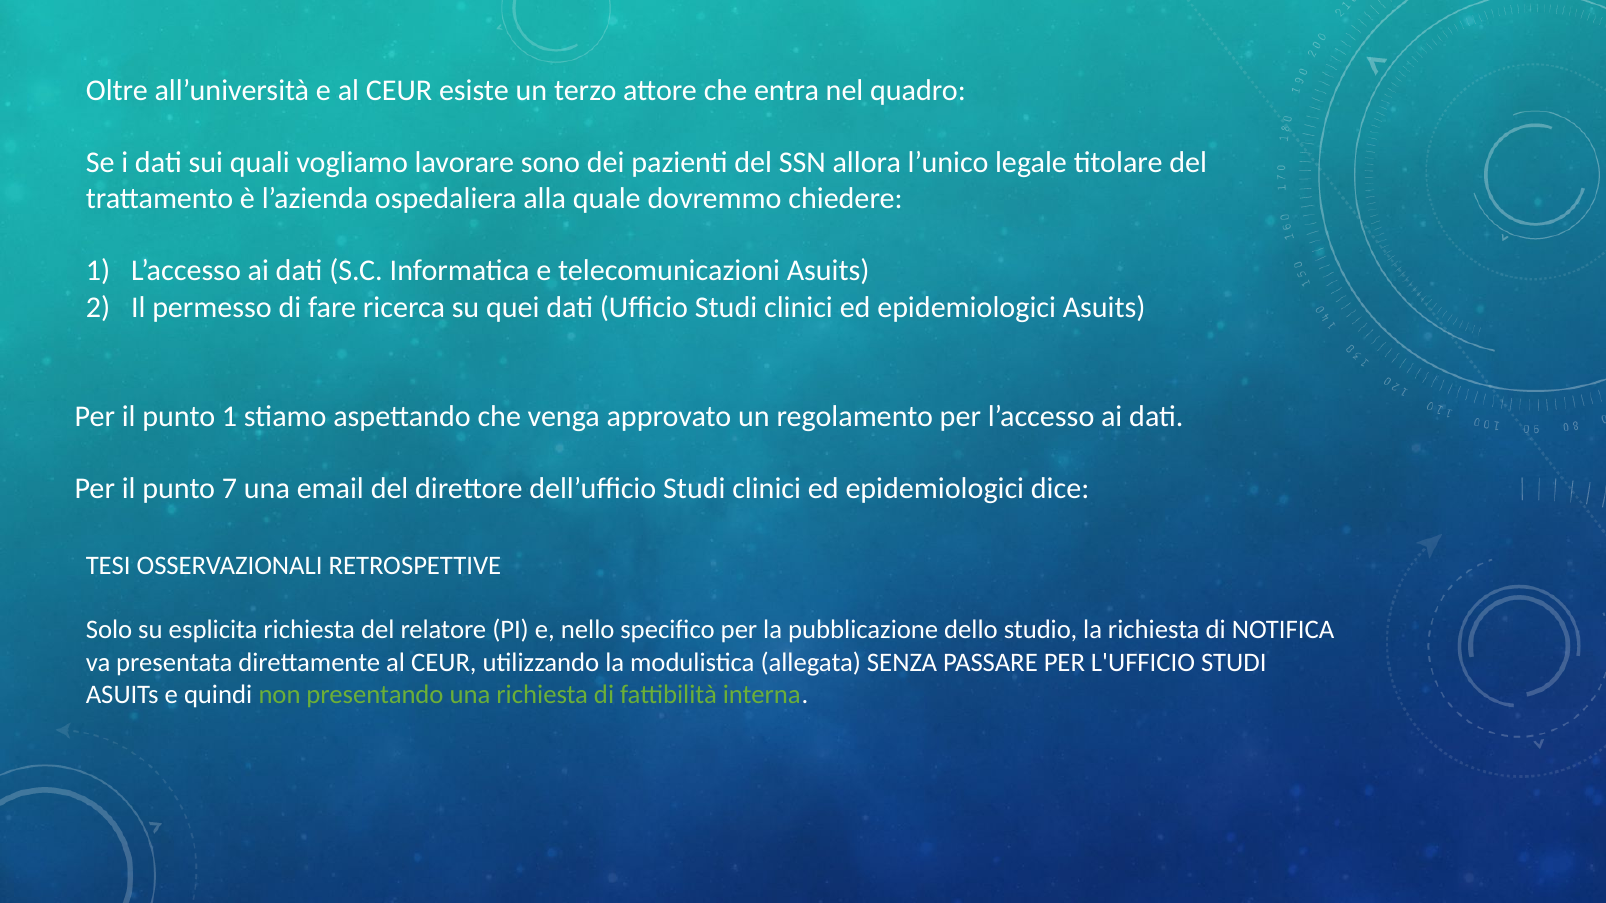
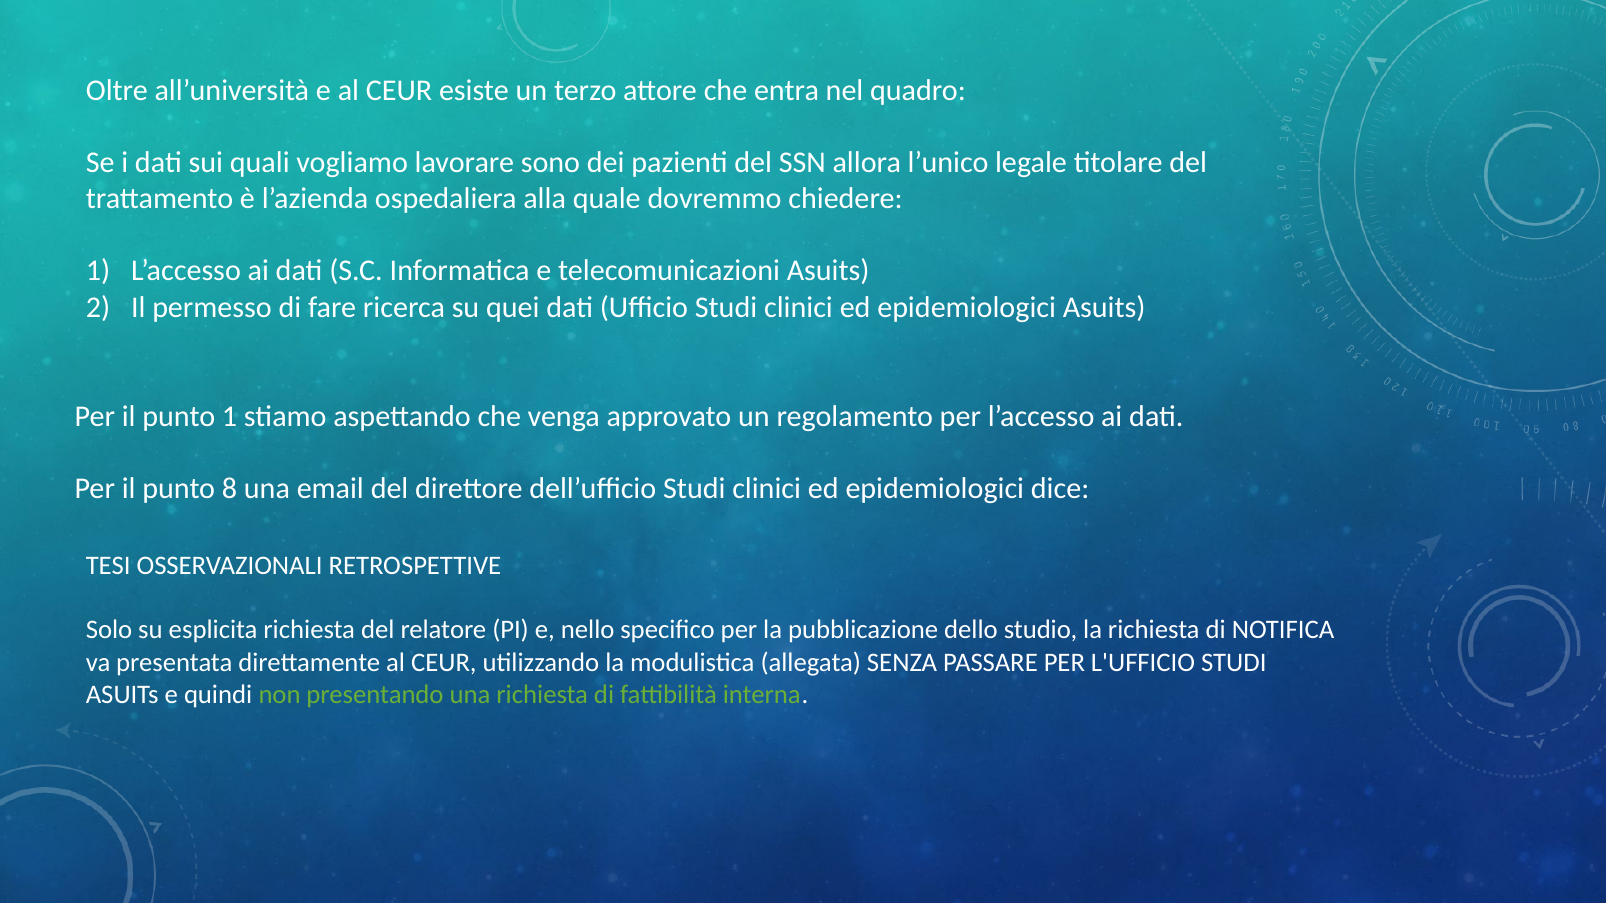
7: 7 -> 8 (229, 488)
